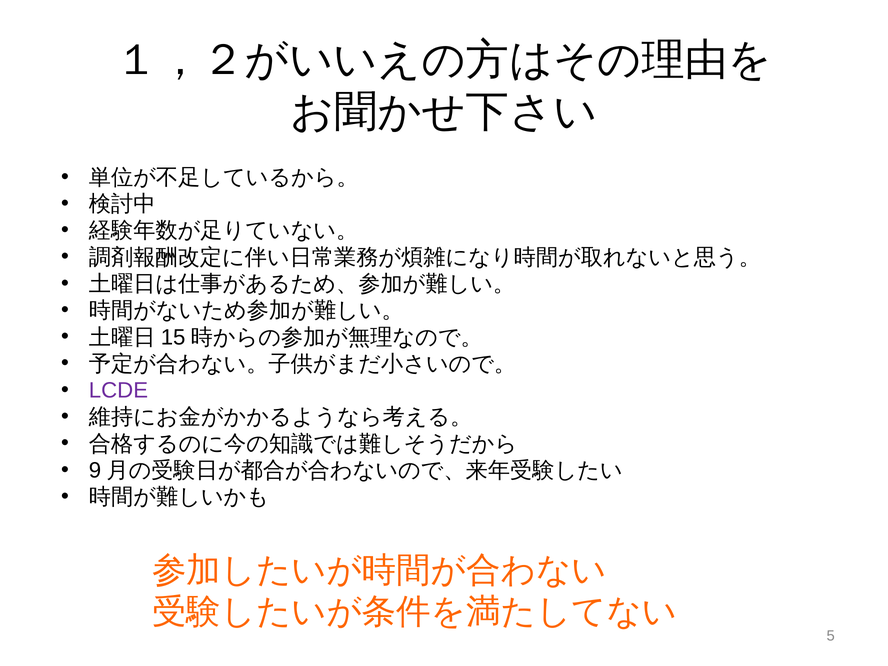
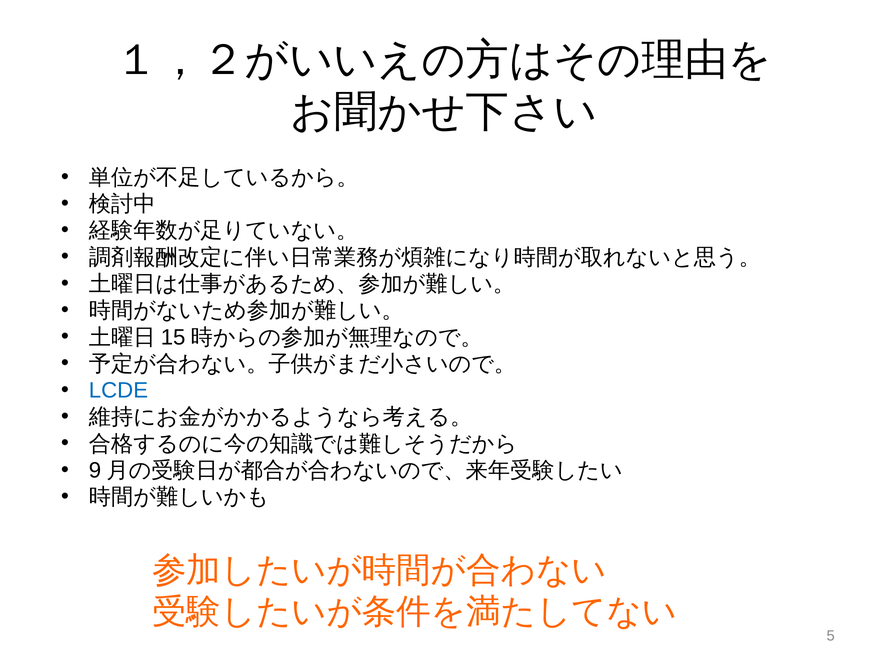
LCDE colour: purple -> blue (118, 390)
